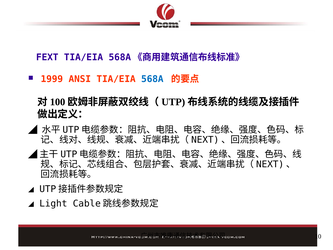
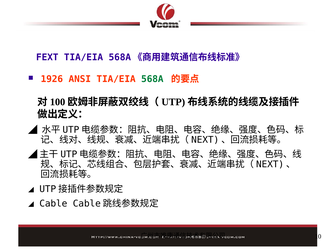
1999: 1999 -> 1926 (52, 79)
568A colour: blue -> green (152, 79)
Light: Light -> Cable (53, 203)
